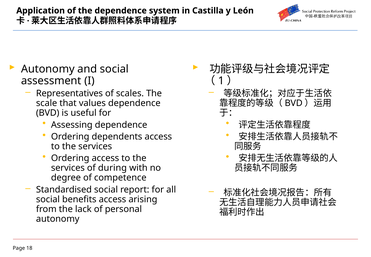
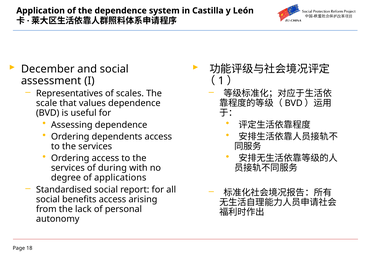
Autonomy: Autonomy -> December (48, 69)
competence: competence -> applications (120, 178)
